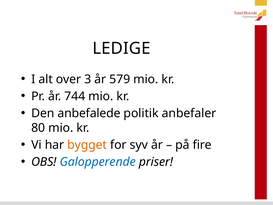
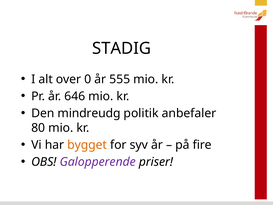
LEDIGE: LEDIGE -> STADIG (122, 48)
3: 3 -> 0 (88, 79)
579: 579 -> 555 (120, 79)
744: 744 -> 646 (75, 96)
anbefalede: anbefalede -> mindreudg (89, 113)
Galopperende colour: blue -> purple (98, 162)
